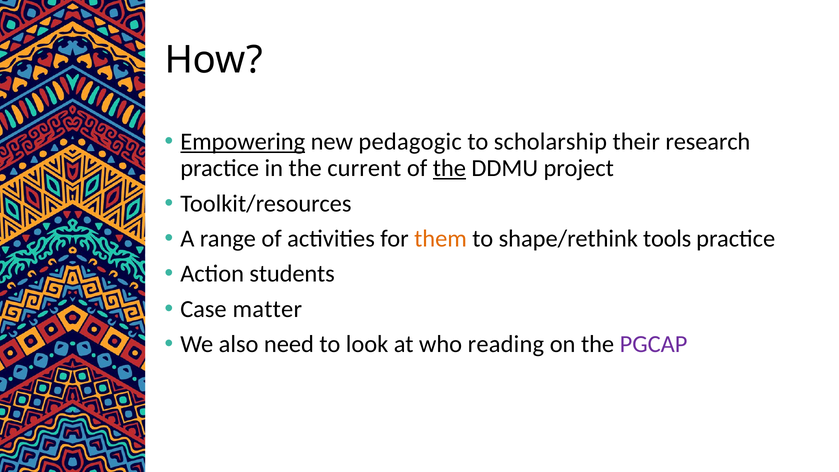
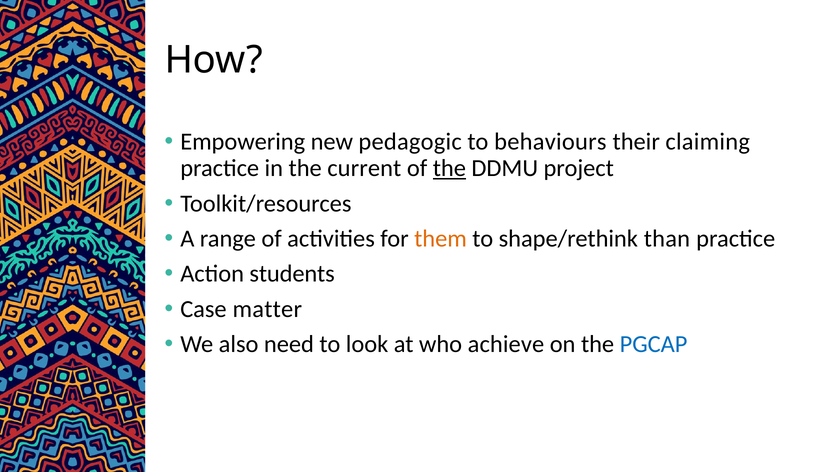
Empowering underline: present -> none (243, 142)
scholarship: scholarship -> behaviours (550, 142)
research: research -> claiming (708, 142)
tools: tools -> than (667, 239)
reading: reading -> achieve (506, 344)
PGCAP colour: purple -> blue (654, 344)
